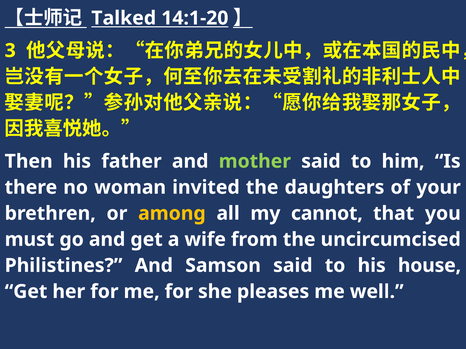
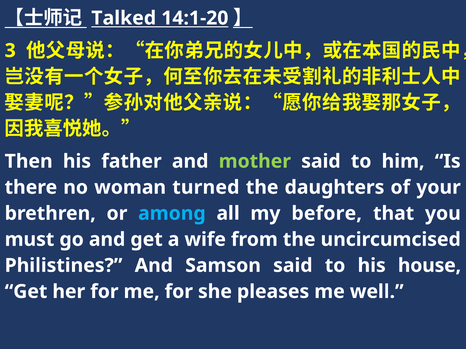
invited: invited -> turned (206, 188)
among colour: yellow -> light blue (172, 214)
cannot: cannot -> before (327, 214)
